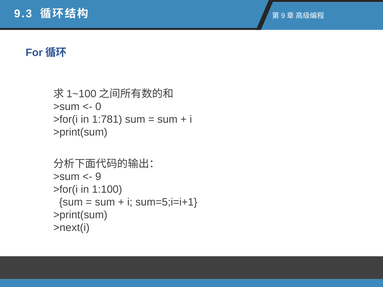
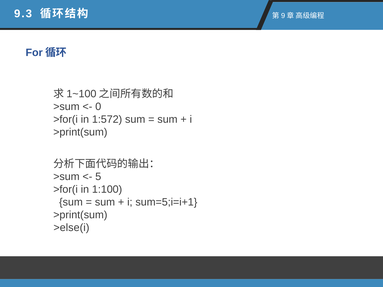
1:781: 1:781 -> 1:572 (107, 119)
9: 9 -> 5 (98, 177)
>next(i: >next(i -> >else(i (71, 228)
